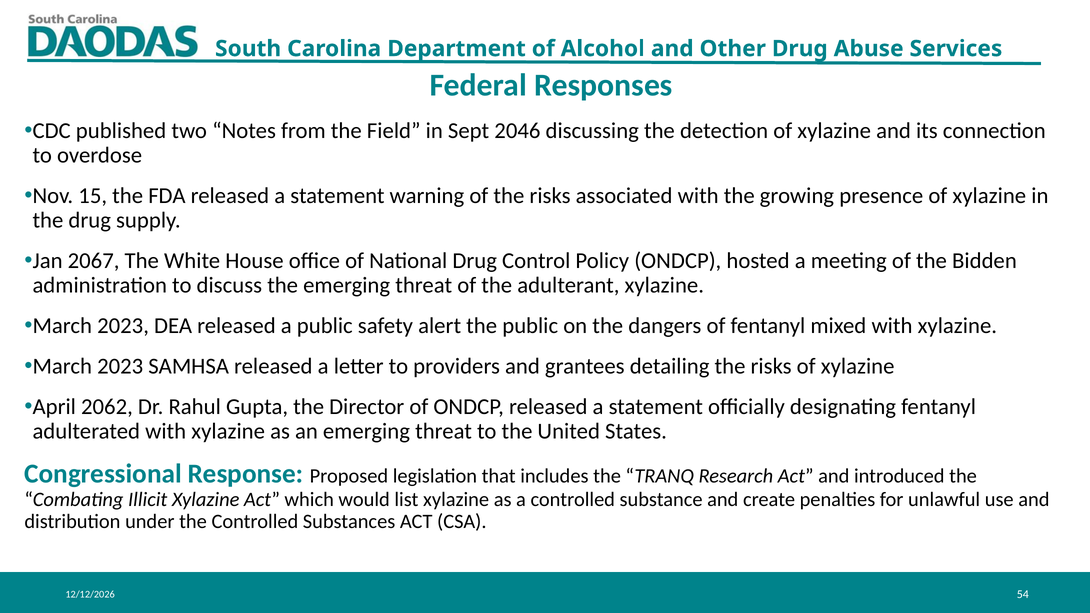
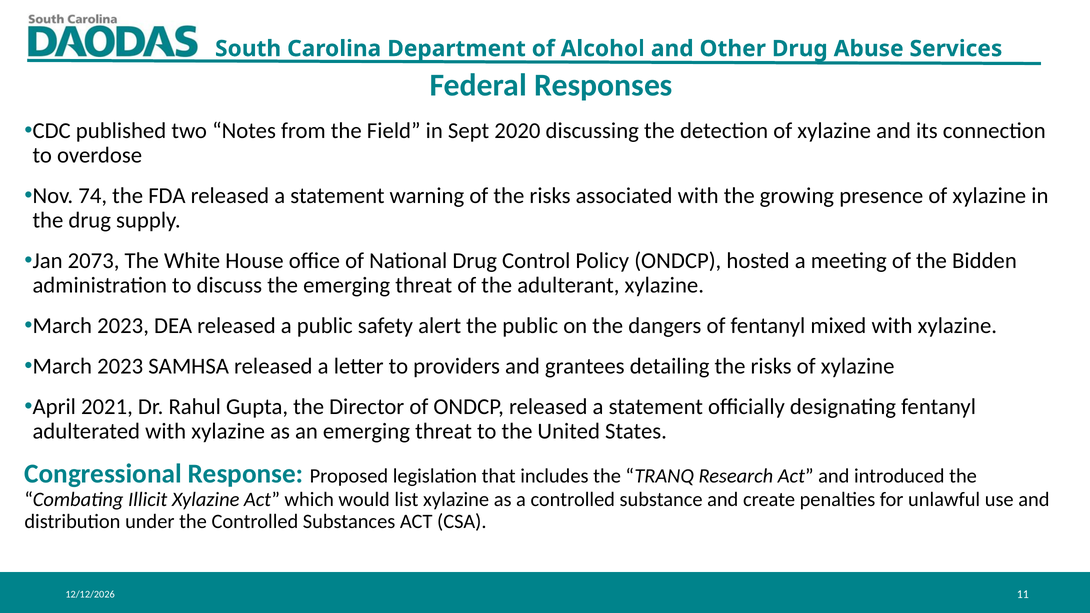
2046: 2046 -> 2020 (517, 131)
15: 15 -> 74 (93, 196)
2067: 2067 -> 2073 (94, 261)
2062: 2062 -> 2021 (107, 407)
54: 54 -> 11 (1023, 595)
